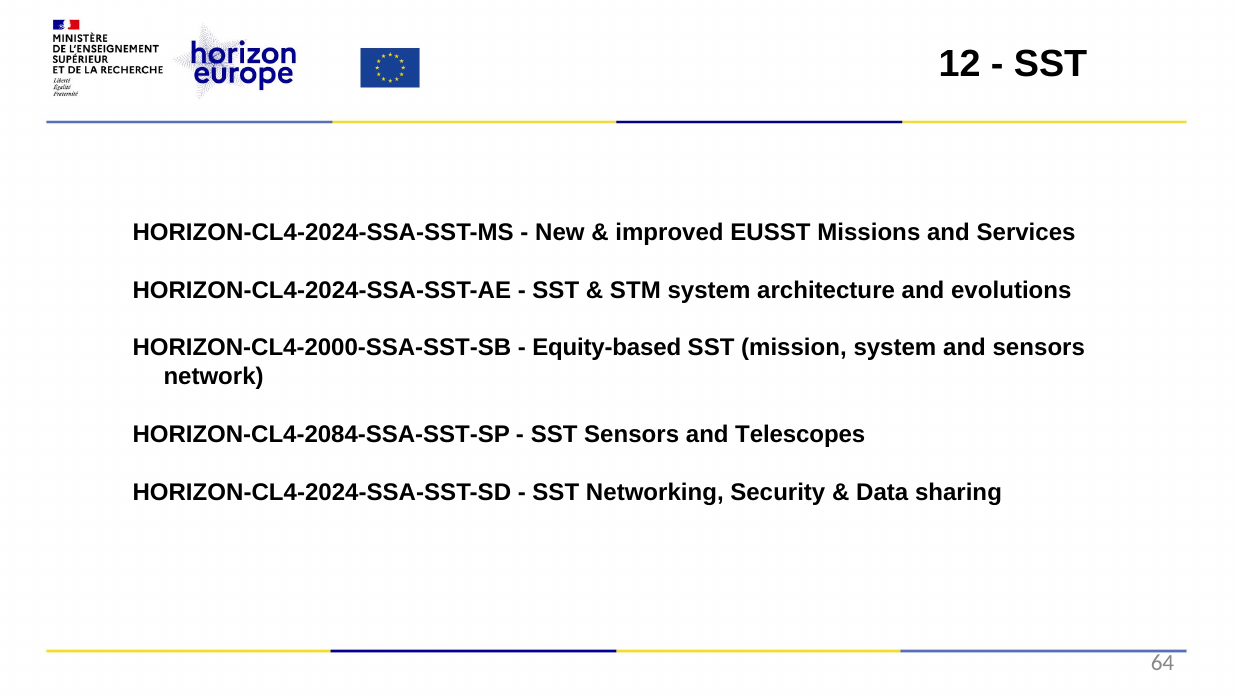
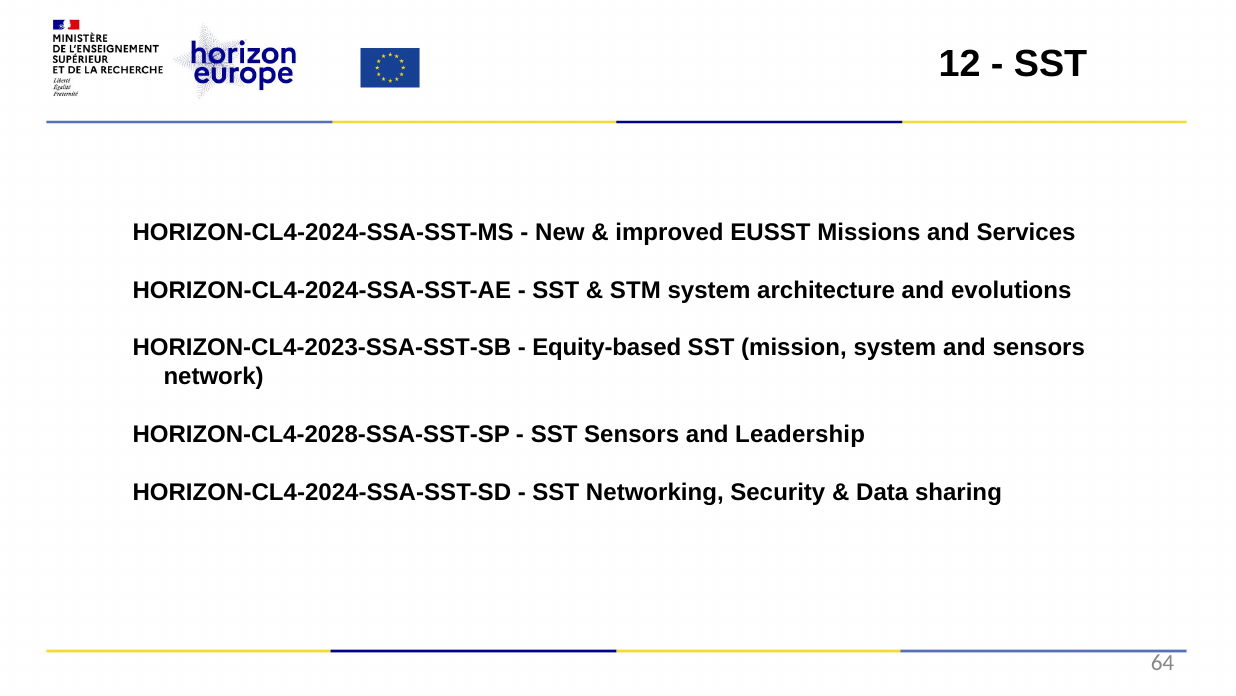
HORIZON-CL4-2000-SSA-SST-SB: HORIZON-CL4-2000-SSA-SST-SB -> HORIZON-CL4-2023-SSA-SST-SB (322, 347)
HORIZON-CL4-2084-SSA-SST-SP: HORIZON-CL4-2084-SSA-SST-SP -> HORIZON-CL4-2028-SSA-SST-SP (321, 434)
Telescopes: Telescopes -> Leadership (800, 434)
